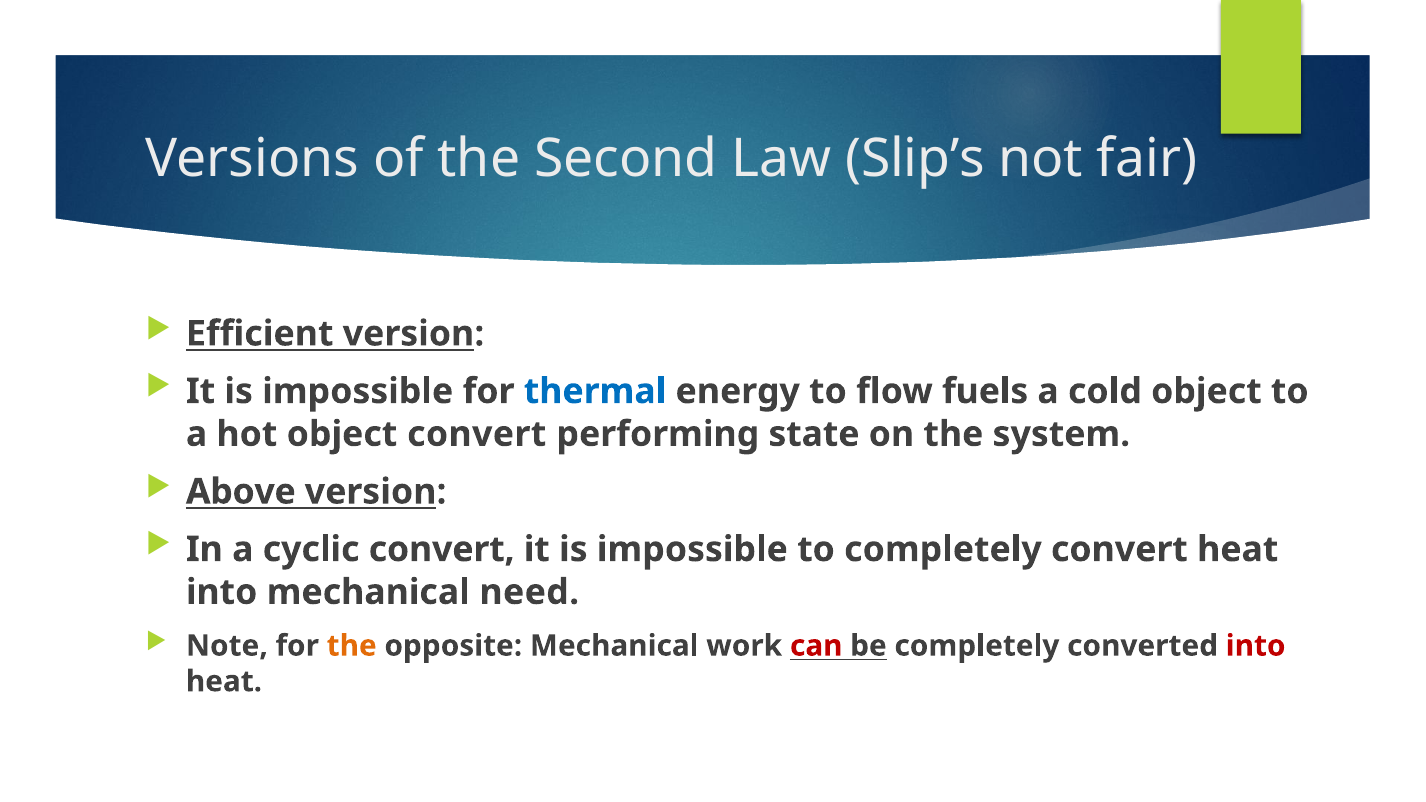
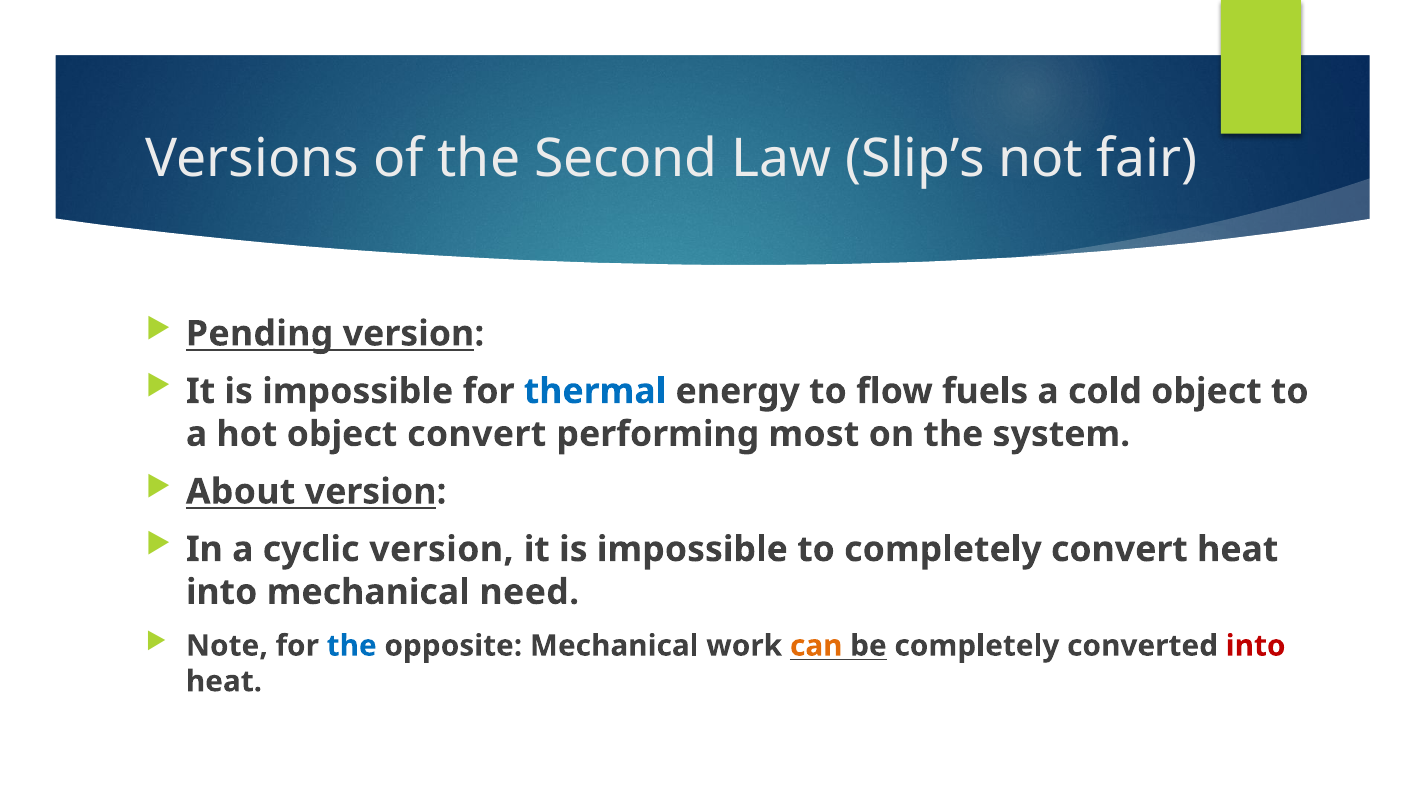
Efficient: Efficient -> Pending (260, 334)
state: state -> most (814, 434)
Above: Above -> About (241, 492)
cyclic convert: convert -> version (441, 549)
the colour: orange -> blue (352, 646)
can colour: red -> orange (816, 646)
